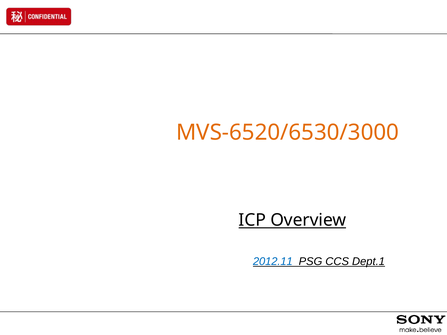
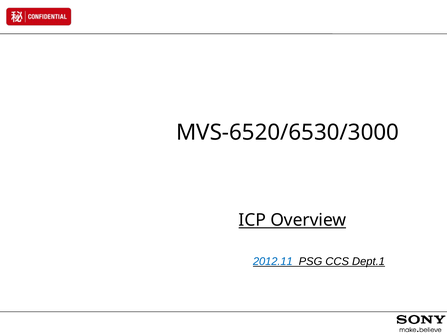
MVS-6520/6530/3000 colour: orange -> black (288, 132)
